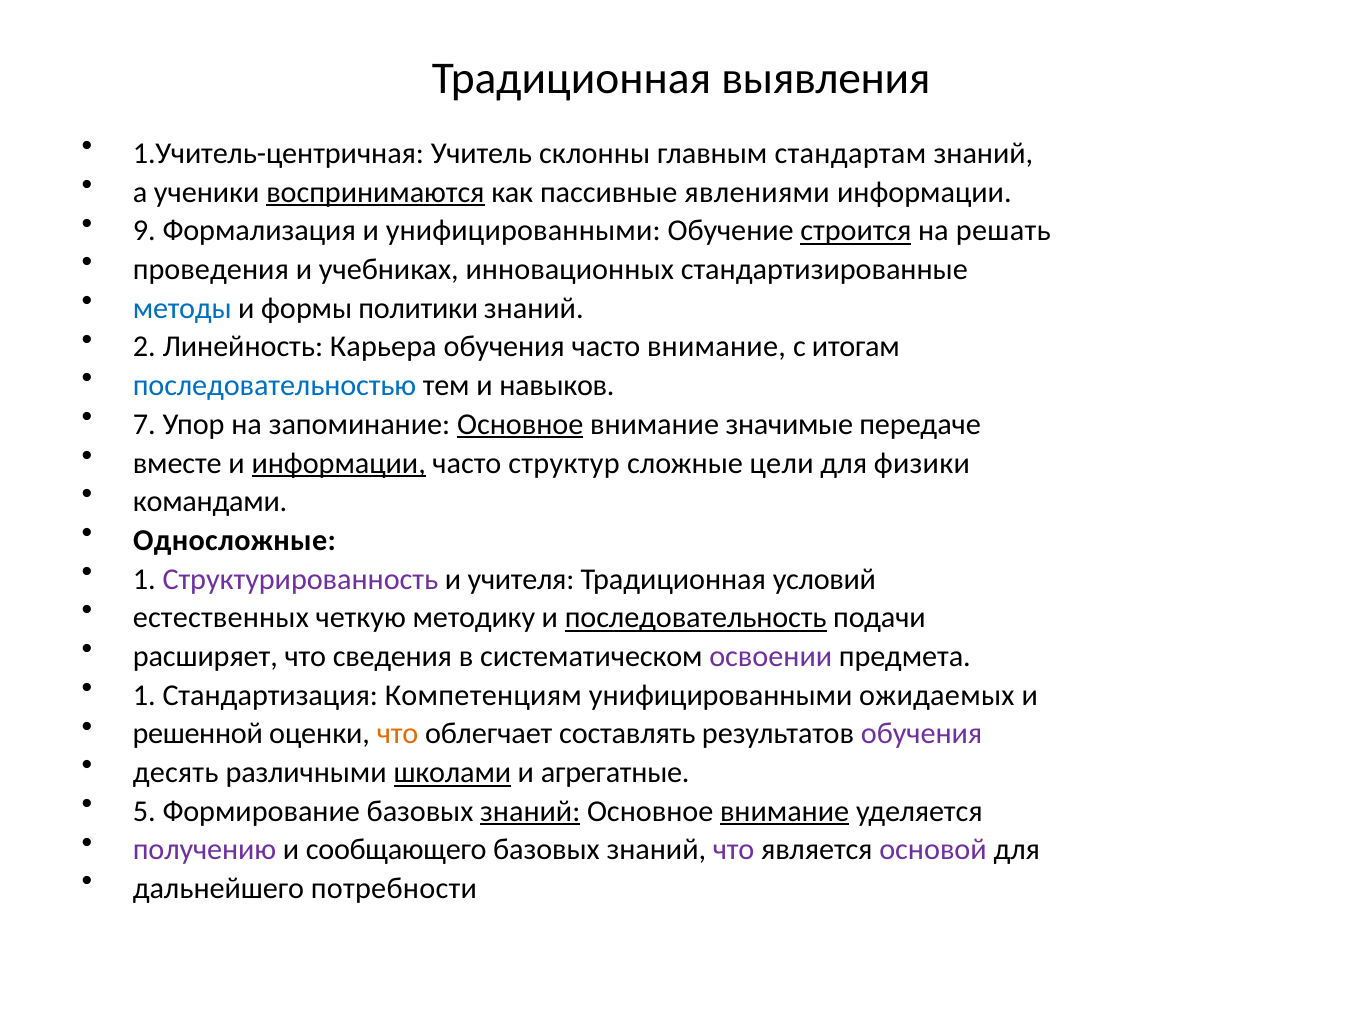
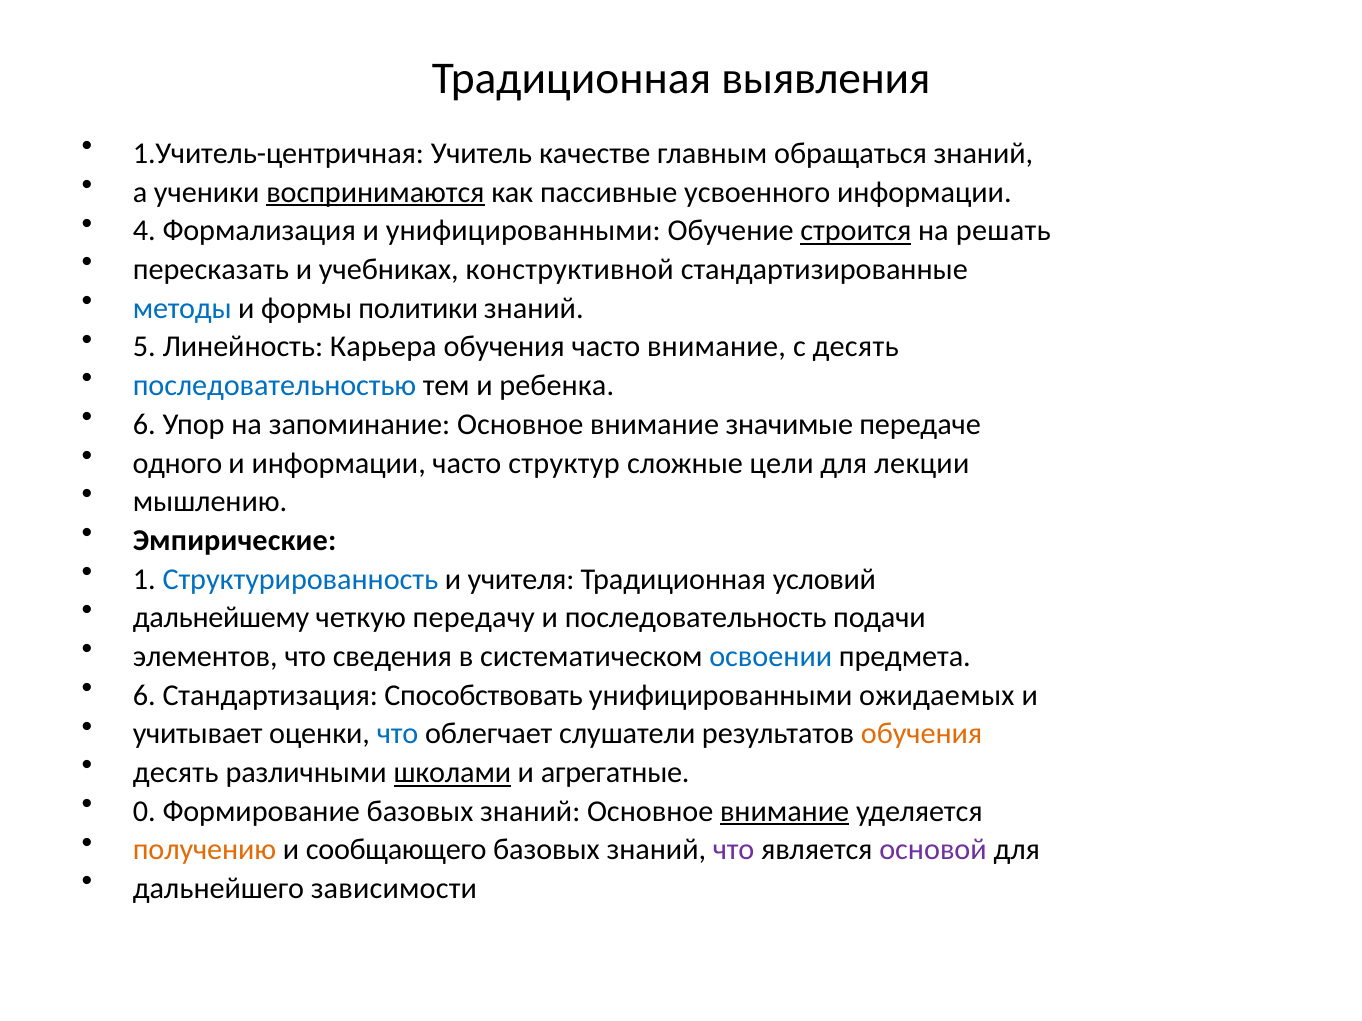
склонны: склонны -> качестве (595, 154)
стандартам: стандартам -> обращаться (850, 154)
явлениями: явлениями -> усвоенного (757, 192)
9: 9 -> 4 (144, 231)
проведения: проведения -> пересказать (211, 270)
инновационных: инновационных -> конструктивной (570, 270)
2: 2 -> 5 (144, 347)
с итогам: итогам -> десять (856, 347)
навыков: навыков -> ребенка (557, 386)
7: 7 -> 6 (144, 425)
Основное underline: present -> none (520, 425)
вместе: вместе -> одного (177, 463)
информации underline: present -> none (339, 463)
физики: физики -> лекции (922, 463)
командами: командами -> мышлению (210, 502)
Односложные: Односложные -> Эмпирические (235, 541)
Структурированность colour: purple -> blue (300, 579)
естественных: естественных -> дальнейшему (221, 618)
методику: методику -> передачу (474, 618)
последовательность underline: present -> none (696, 618)
расширяет: расширяет -> элементов (205, 657)
освоении colour: purple -> blue (771, 657)
1: 1 -> 6 (144, 696)
Компетенциям: Компетенциям -> Способствовать (484, 696)
решенной: решенной -> учитывает (198, 734)
что colour: orange -> blue (398, 734)
составлять: составлять -> слушатели (627, 734)
обучения colour: purple -> orange (922, 734)
5: 5 -> 0 (144, 812)
знаний underline: present -> none (530, 812)
получению colour: purple -> orange (205, 850)
потребности: потребности -> зависимости (394, 889)
